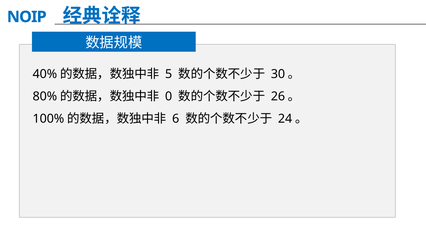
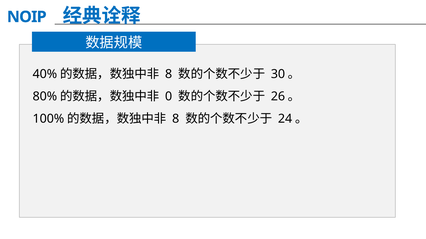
5: 5 -> 8 (169, 74)
6: 6 -> 8 (176, 119)
